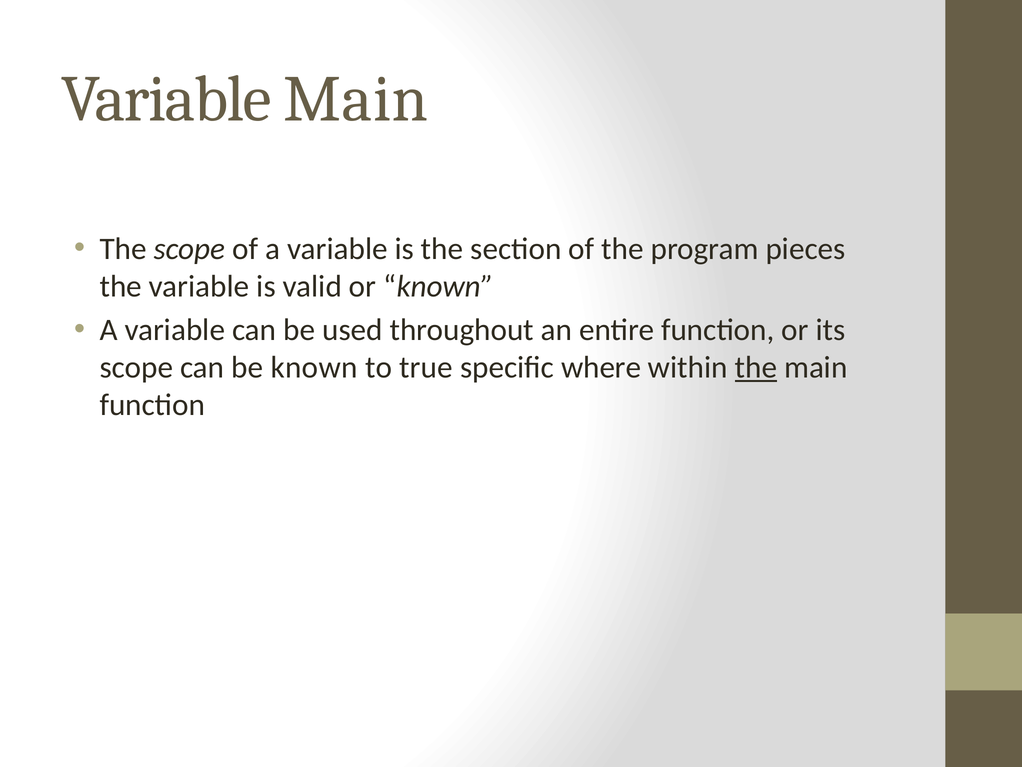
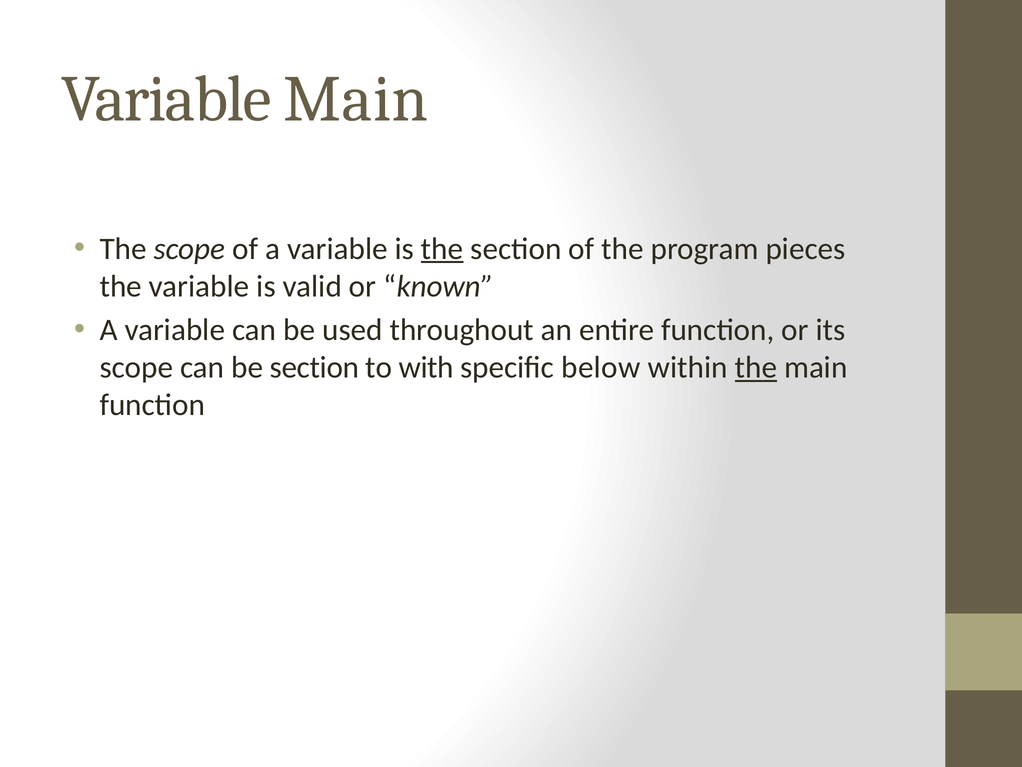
the underline: none -> present (442, 249)
be known: known -> section (314, 367)
true: true -> with (426, 367)
where: where -> below (601, 367)
